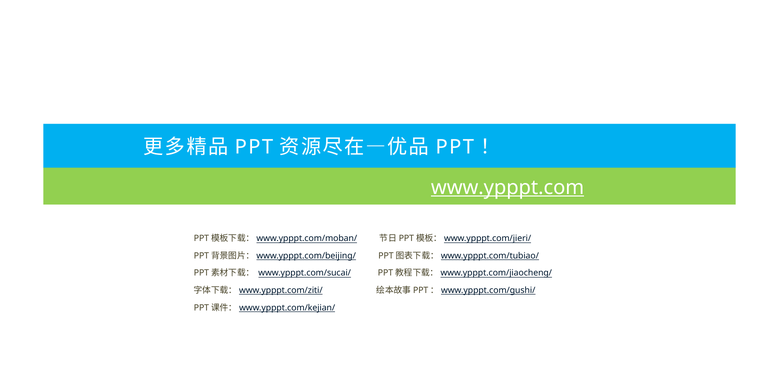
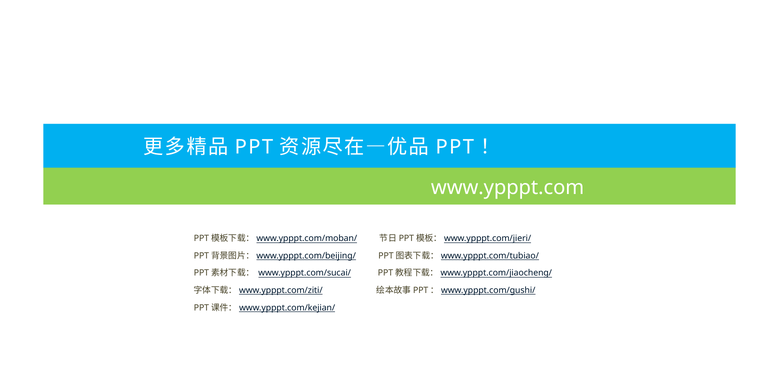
www.ypppt.com underline: present -> none (508, 188)
